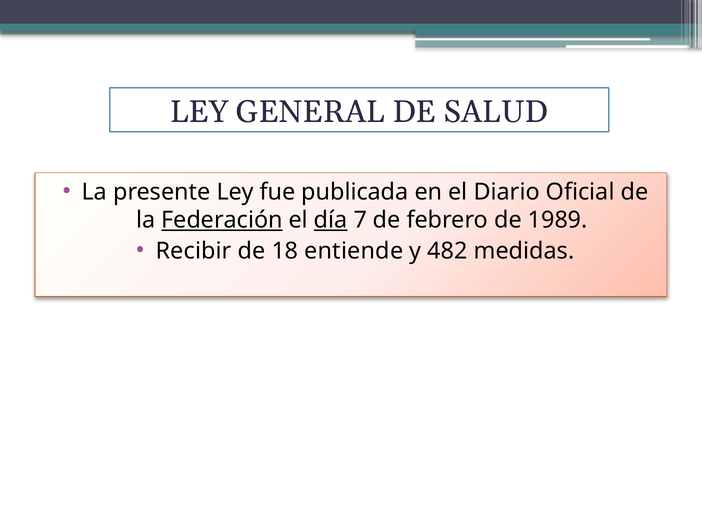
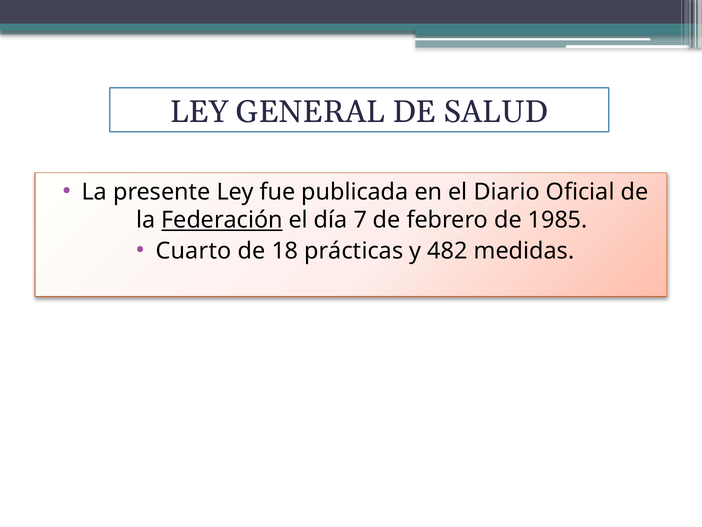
día underline: present -> none (331, 220)
1989: 1989 -> 1985 (558, 220)
Recibir: Recibir -> Cuarto (194, 251)
entiende: entiende -> prácticas (354, 251)
